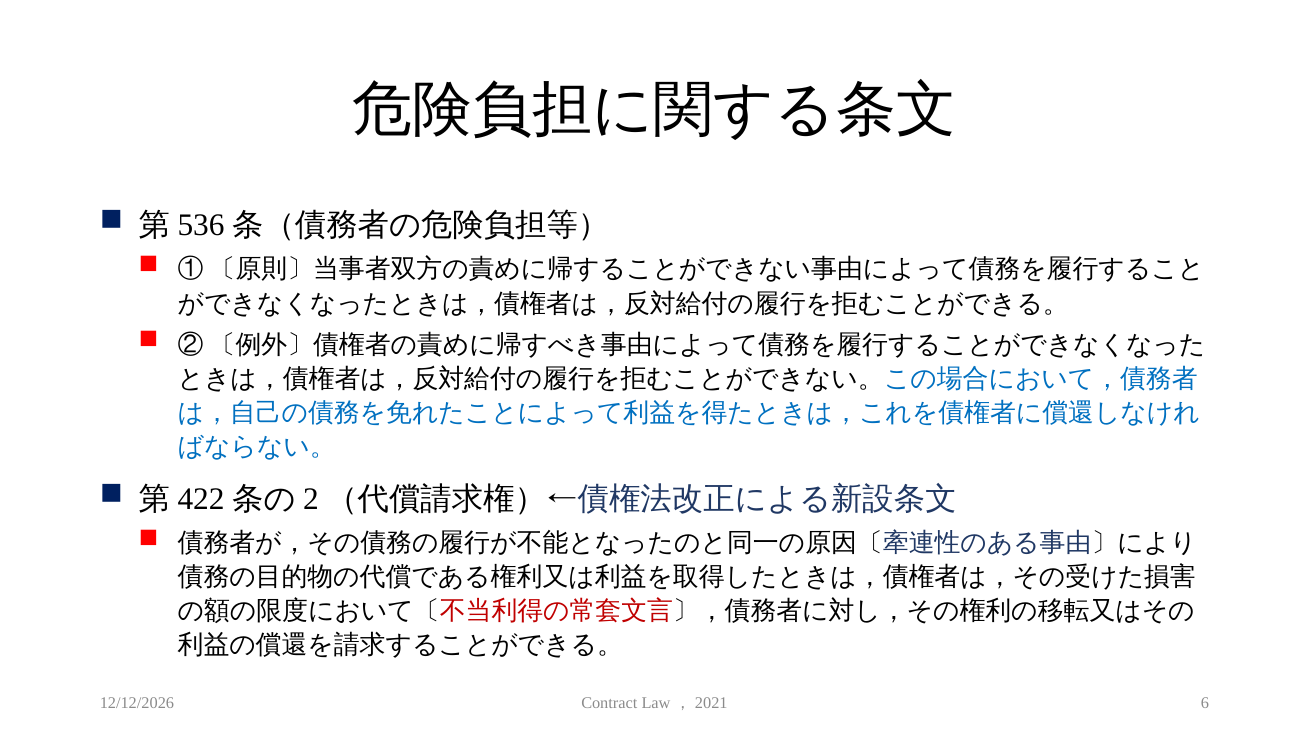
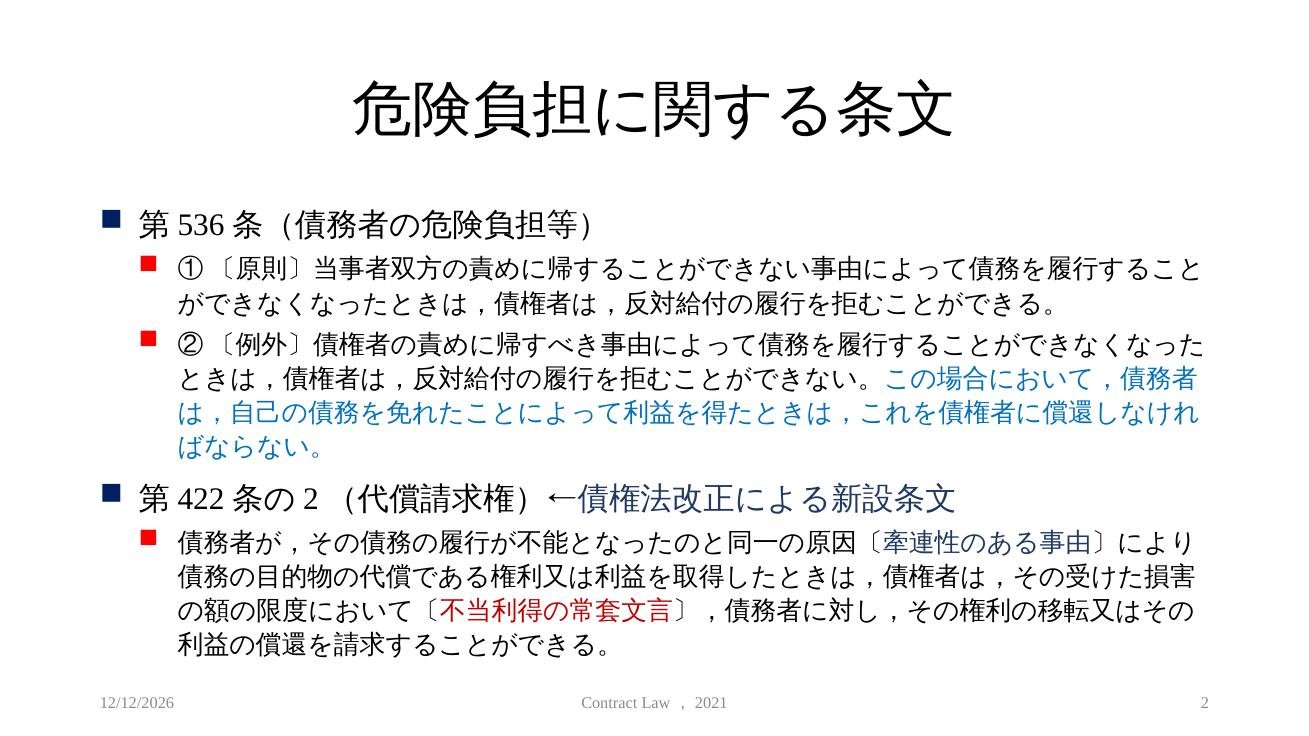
6: 6 -> 2 (1205, 703)
